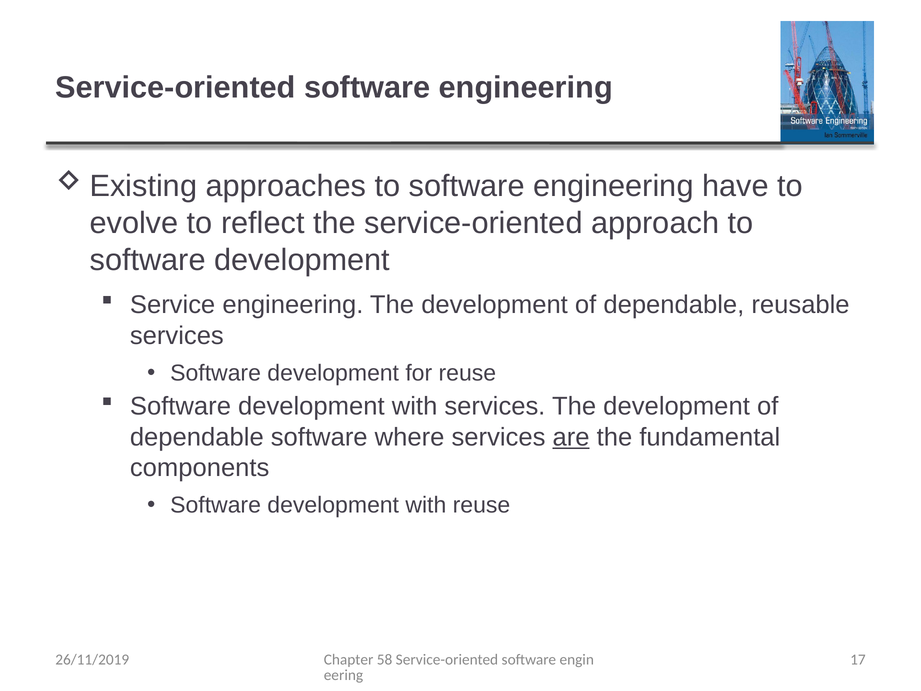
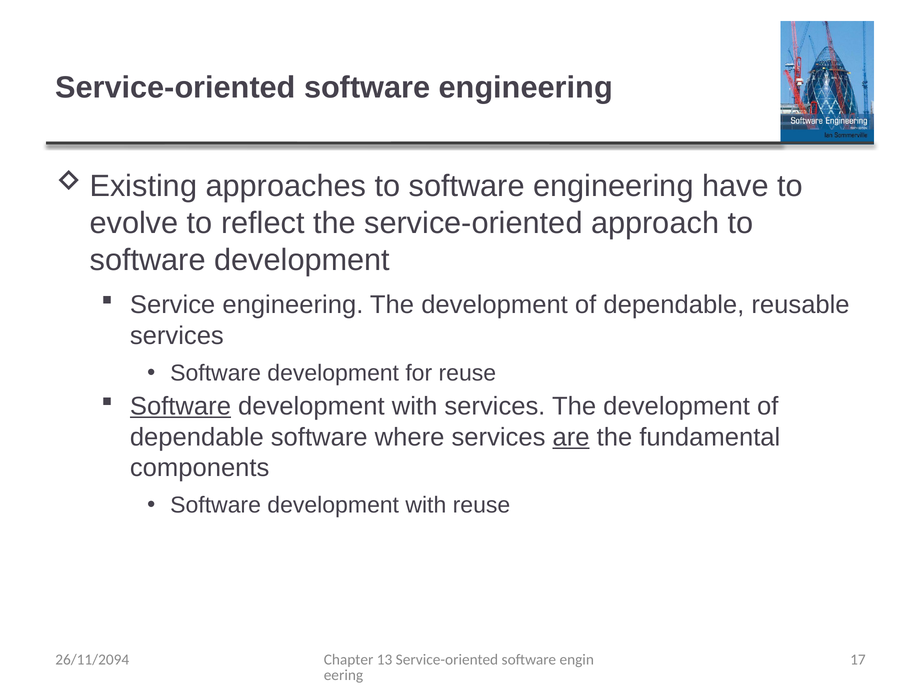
Software underline: none -> present (180, 406)
58: 58 -> 13 (385, 660)
26/11/2019: 26/11/2019 -> 26/11/2094 (92, 660)
